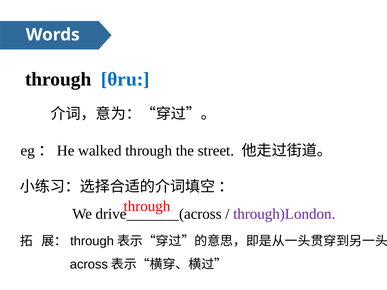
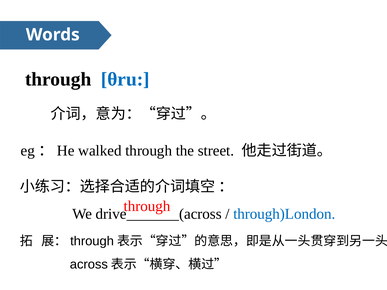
through)London colour: purple -> blue (284, 214)
